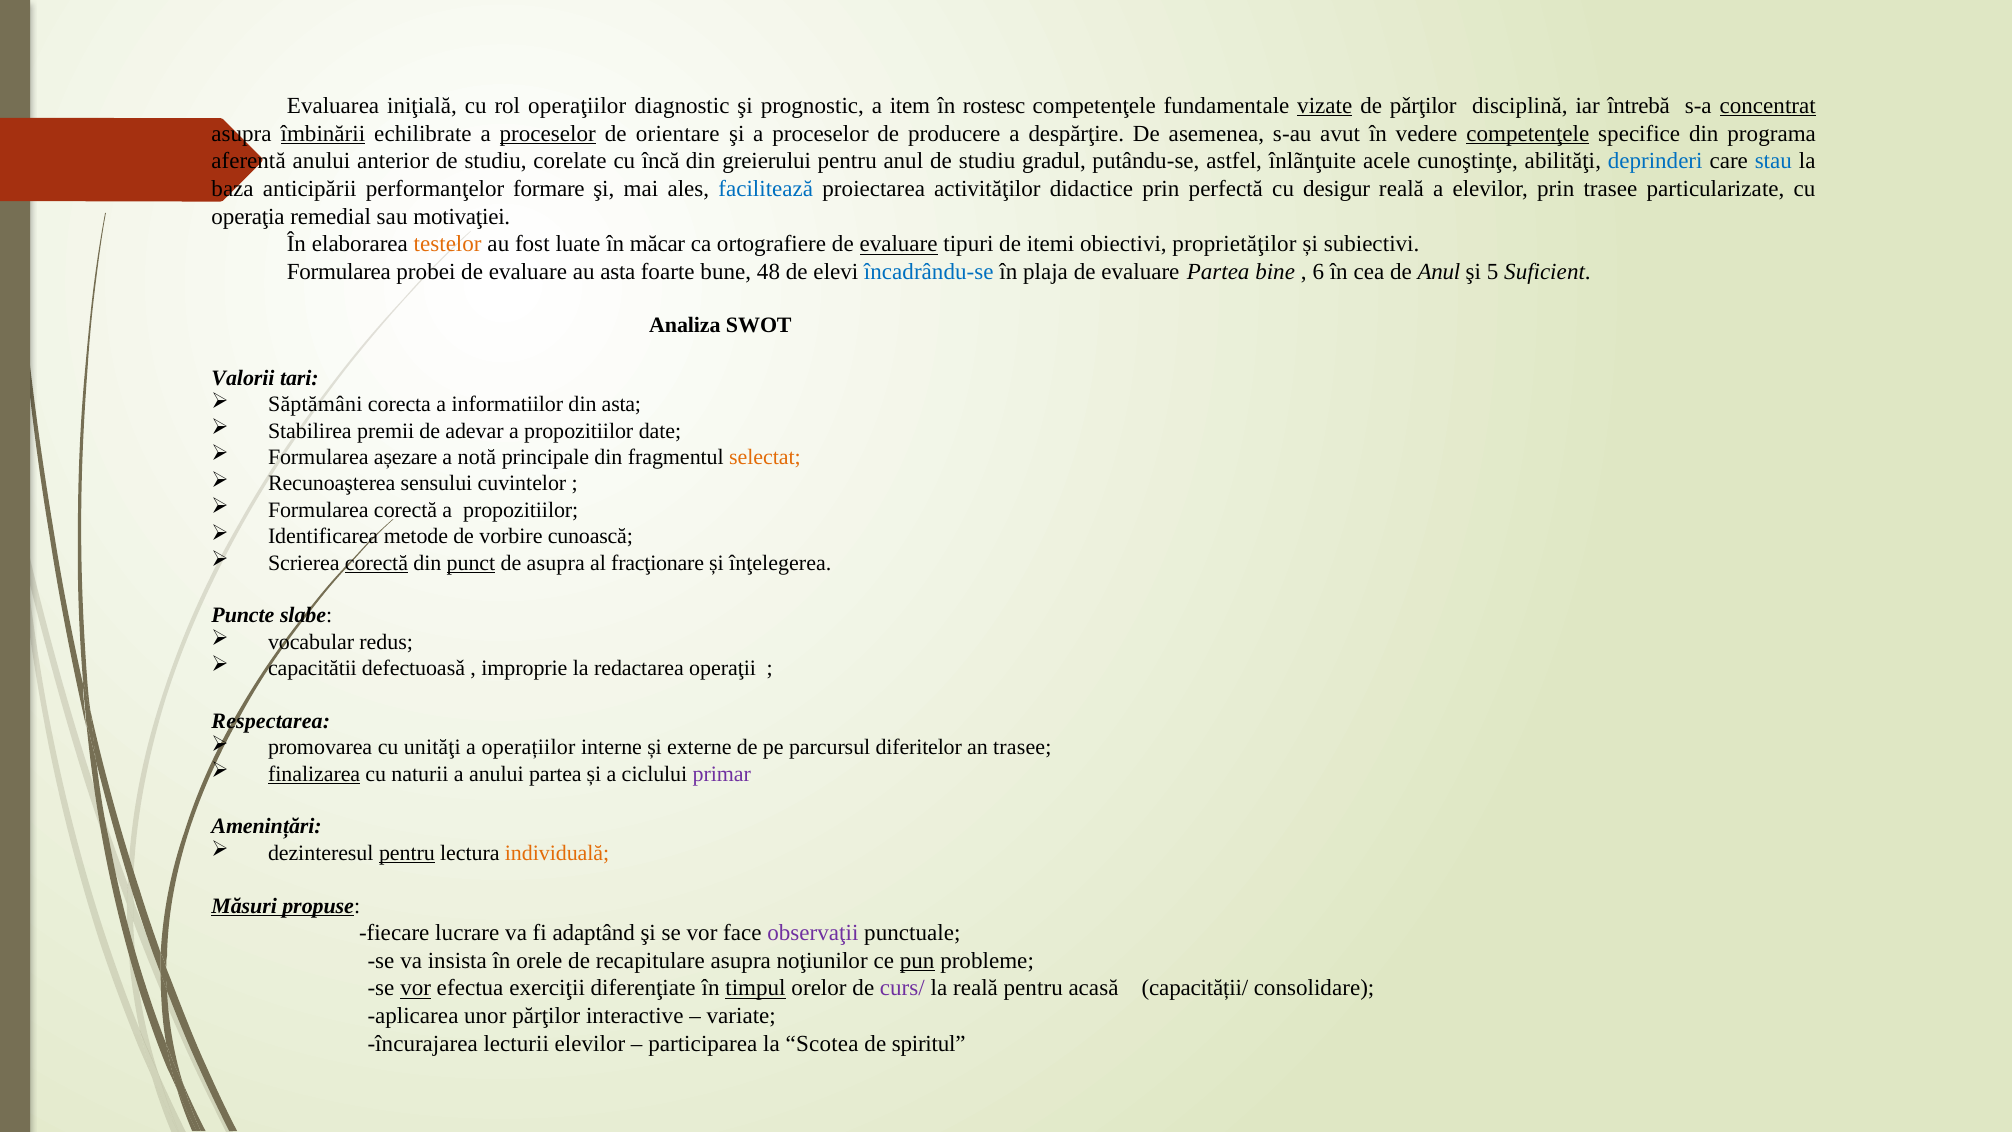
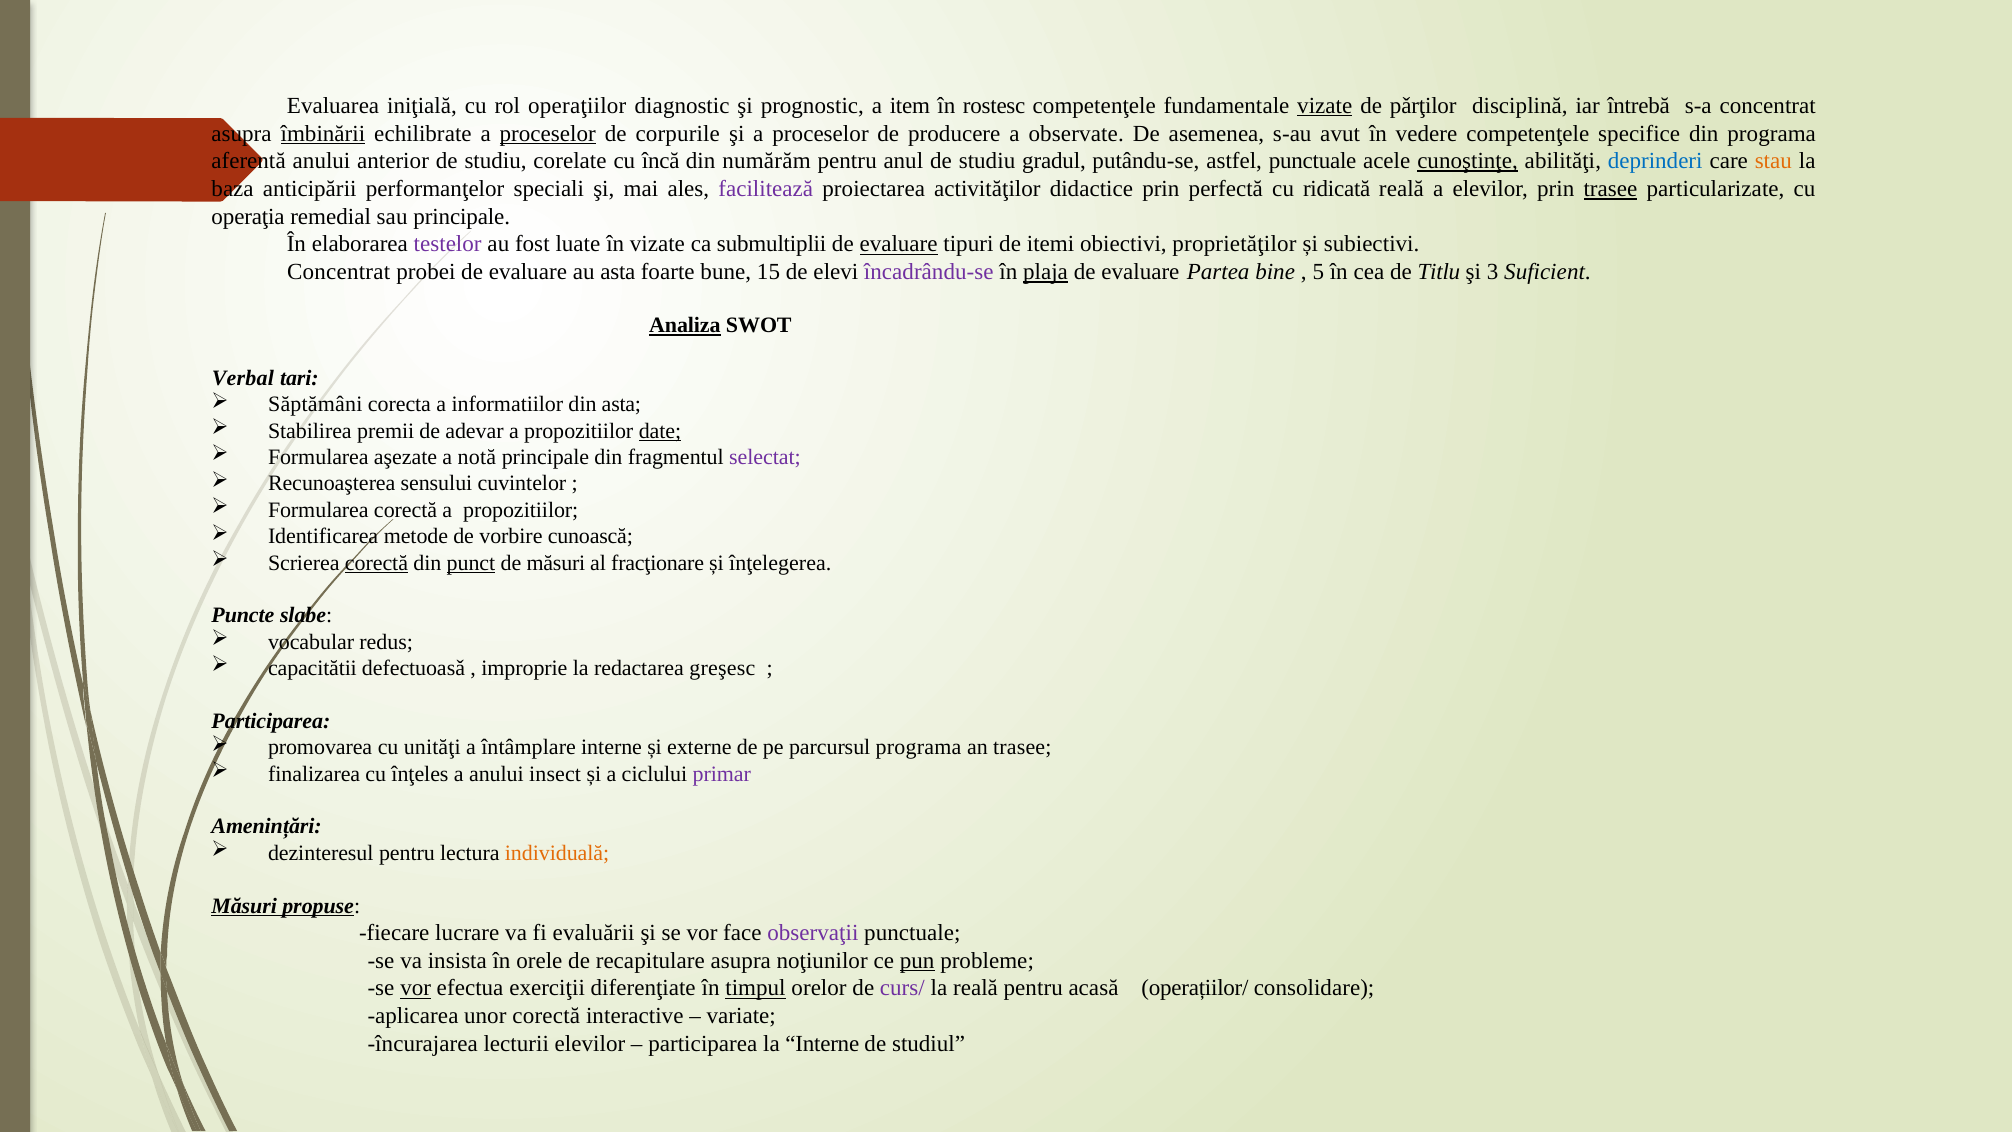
concentrat underline: present -> none (1768, 106)
orientare: orientare -> corpurile (678, 134)
despărţire: despărţire -> observate (1076, 134)
competenţele underline: present -> none (1528, 134)
greierului: greierului -> numărăm (766, 161)
astfel înlãnţuite: înlãnţuite -> punctuale (1313, 161)
cunoştinţe underline: none -> present (1468, 161)
stau colour: blue -> orange (1773, 161)
formare: formare -> speciali (549, 189)
facilitează colour: blue -> purple (766, 189)
desigur: desigur -> ridicată (1337, 189)
trasee underline: none -> present (1610, 189)
sau motivaţiei: motivaţiei -> principale (462, 217)
testelor colour: orange -> purple (448, 244)
în măcar: măcar -> vizate (657, 244)
ortografiere: ortografiere -> submultiplii (772, 244)
Formularea: Formularea -> Concentrat (339, 272)
48: 48 -> 15 (769, 272)
încadrându-se colour: blue -> purple (929, 272)
plaja underline: none -> present (1046, 272)
6: 6 -> 5 (1318, 272)
de Anul: Anul -> Titlu (1439, 272)
5: 5 -> 3 (1493, 272)
Analiza underline: none -> present (685, 325)
Valorii: Valorii -> Verbal (243, 378)
date underline: none -> present (660, 431)
așezare: așezare -> aşezate (406, 457)
selectat colour: orange -> purple (765, 457)
de asupra: asupra -> măsuri (556, 563)
operaţii: operaţii -> greşesc (722, 668)
Respectarea: Respectarea -> Participarea (271, 721)
operațiilor: operațiilor -> întâmplare (529, 747)
parcursul diferitelor: diferitelor -> programa (919, 747)
finalizarea underline: present -> none (314, 774)
naturii: naturii -> înţeles (420, 774)
anului partea: partea -> insect (555, 774)
pentru underline: present -> none (407, 853)
adaptând: adaptând -> evaluării (594, 933)
capacității/: capacității/ -> operațiilor/ (1195, 988)
unor părţilor: părţilor -> corectă (546, 1016)
la Scotea: Scotea -> Interne (822, 1043)
spiritul: spiritul -> studiul (929, 1043)
